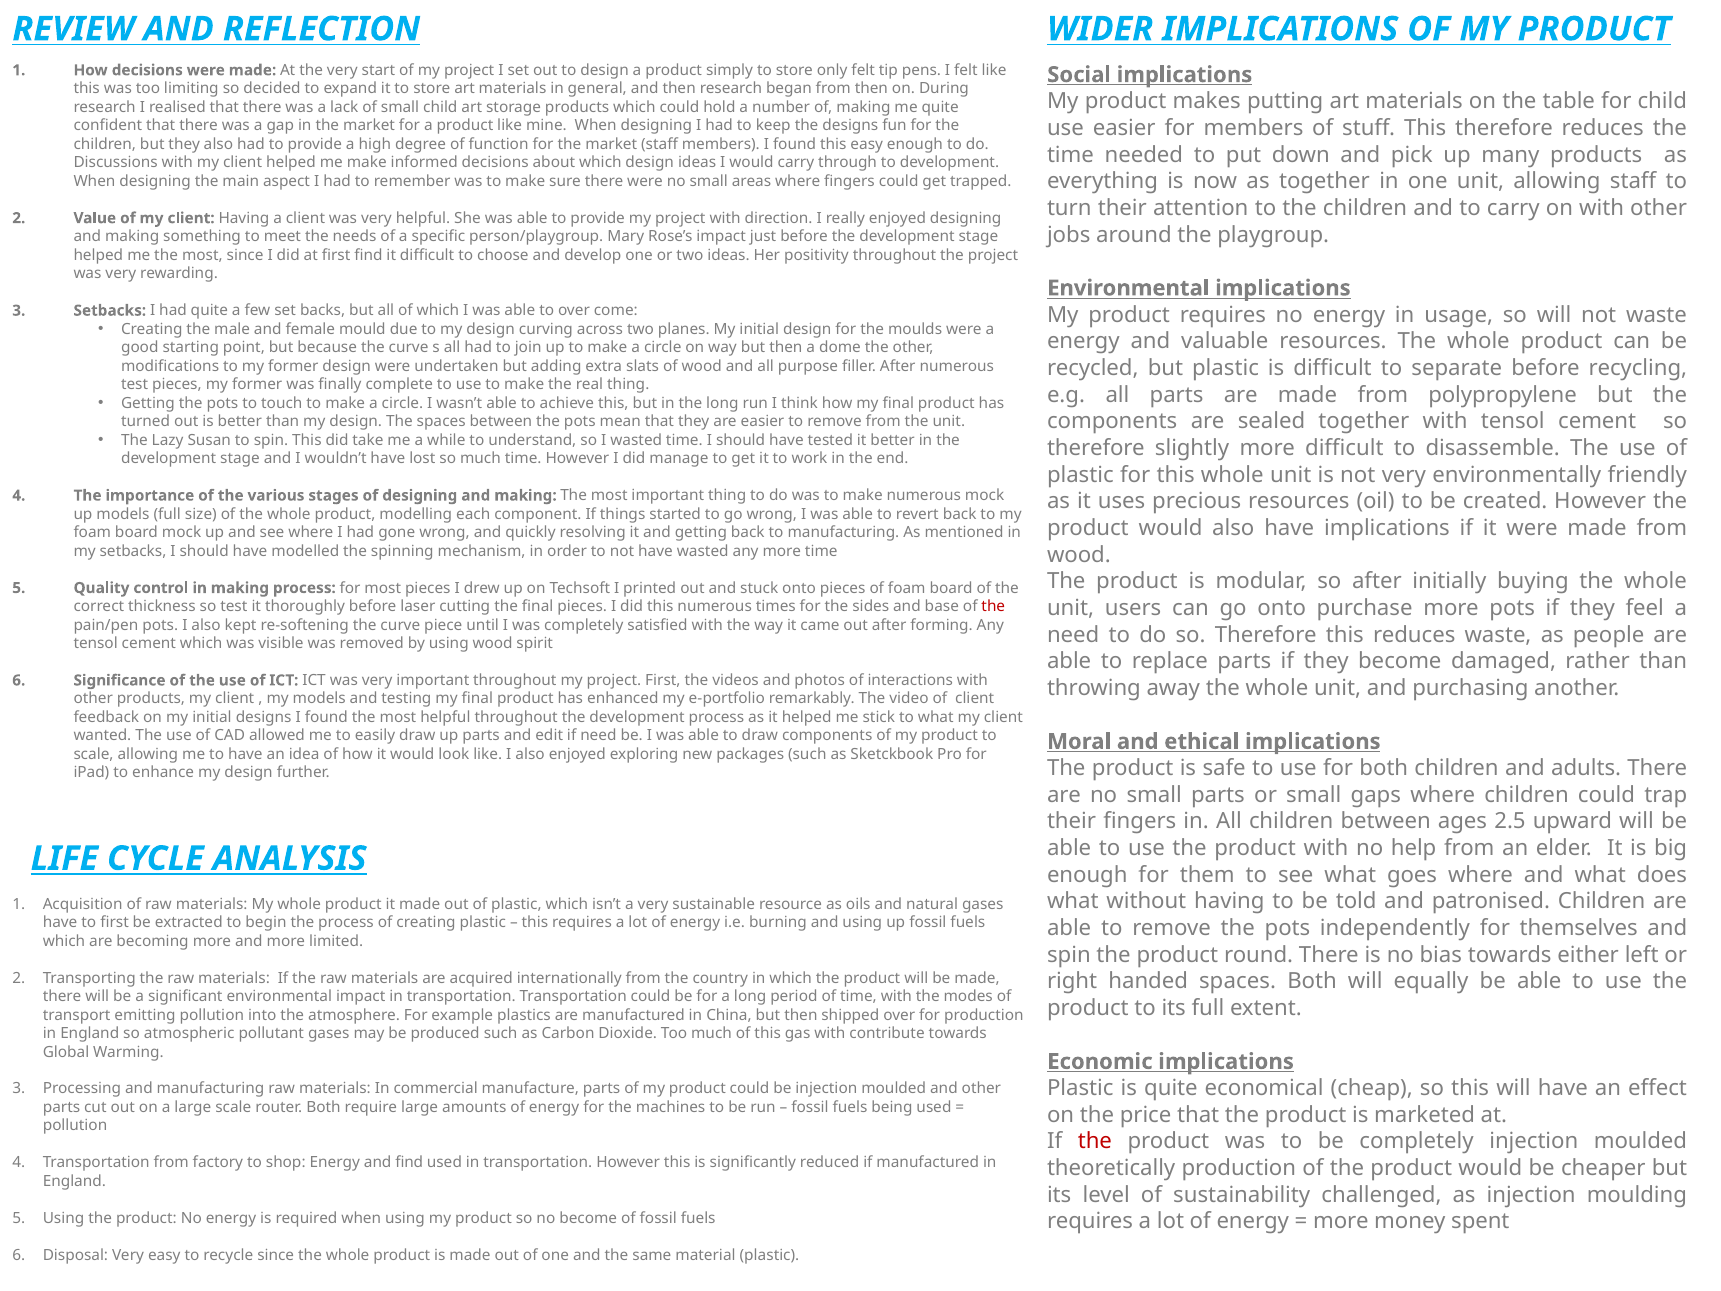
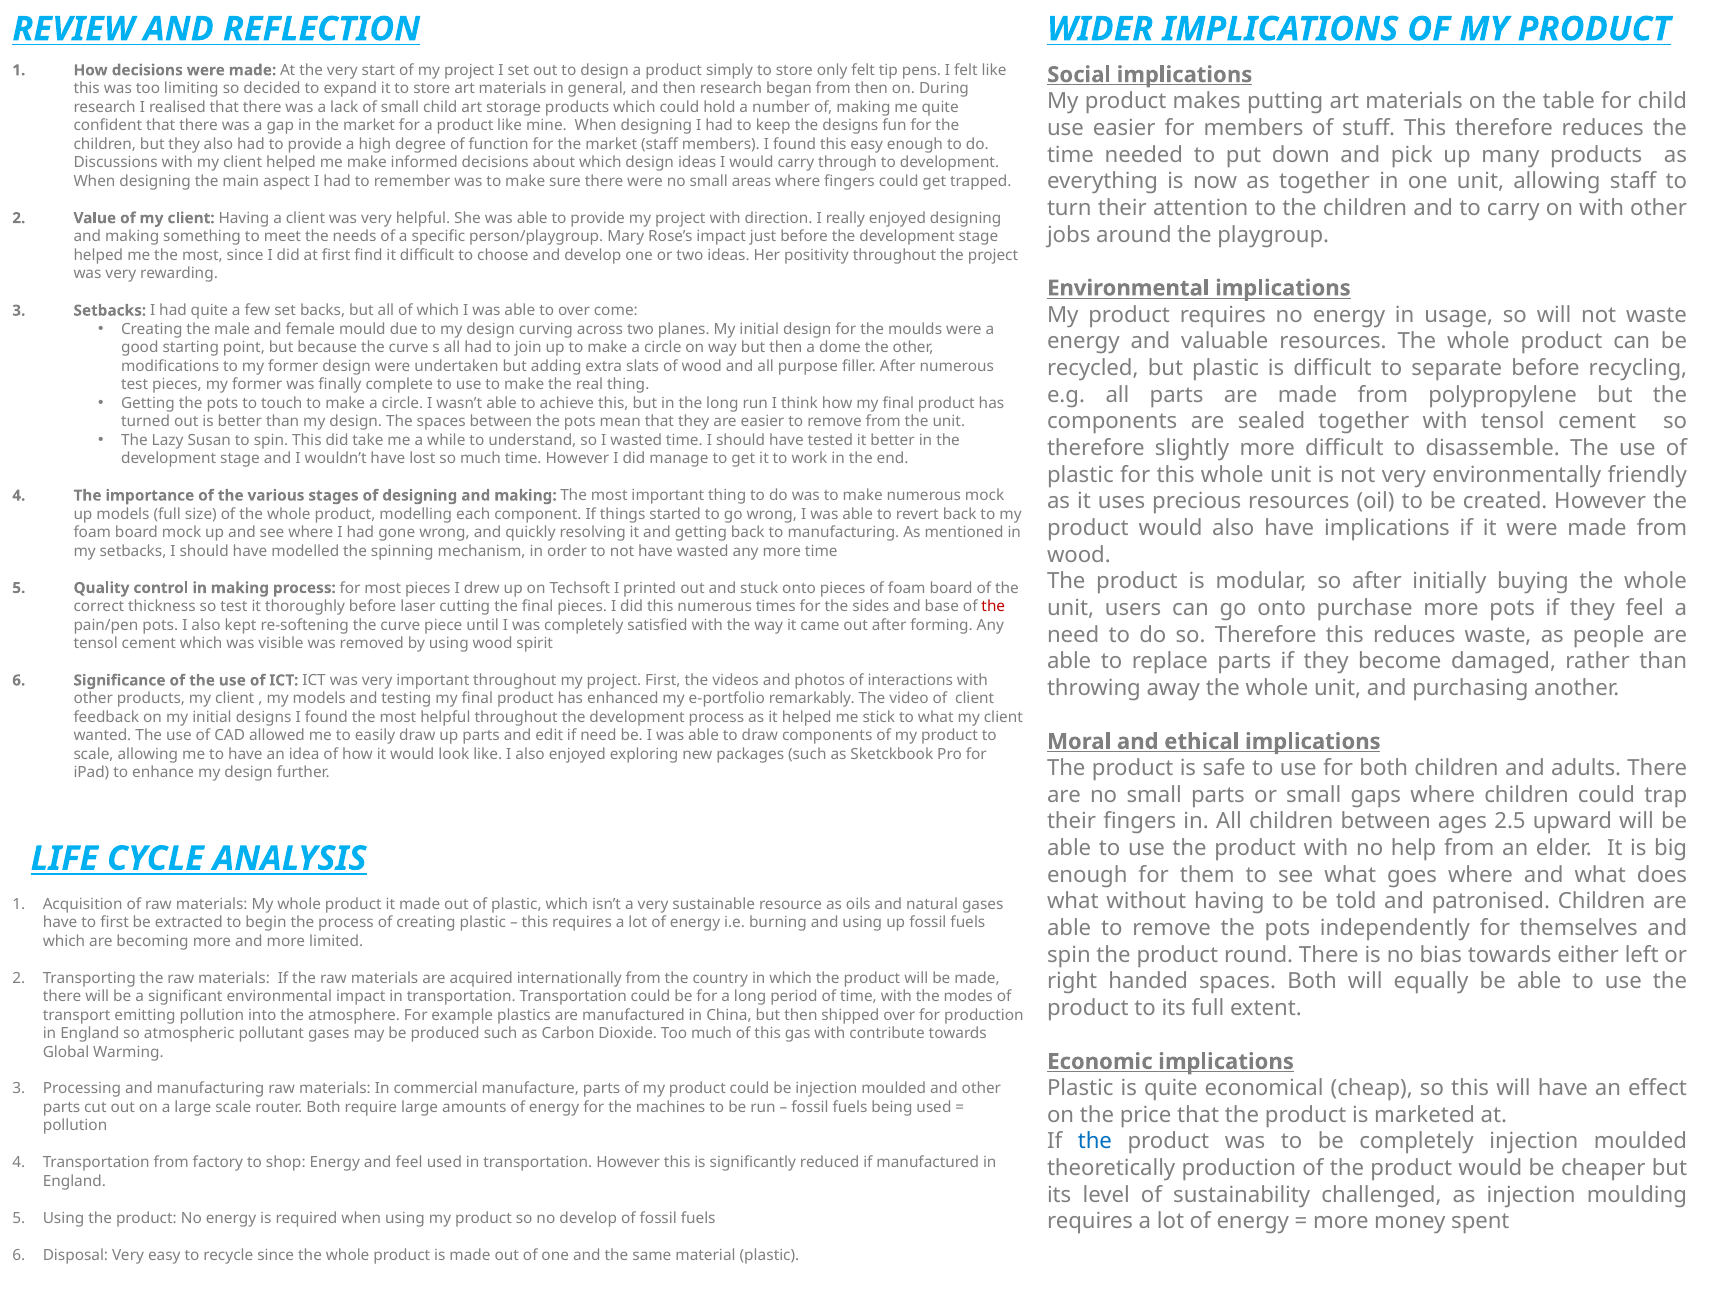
the colour: red -> blue (1095, 1141)
and find: find -> feel (409, 1163)
no become: become -> develop (588, 1218)
